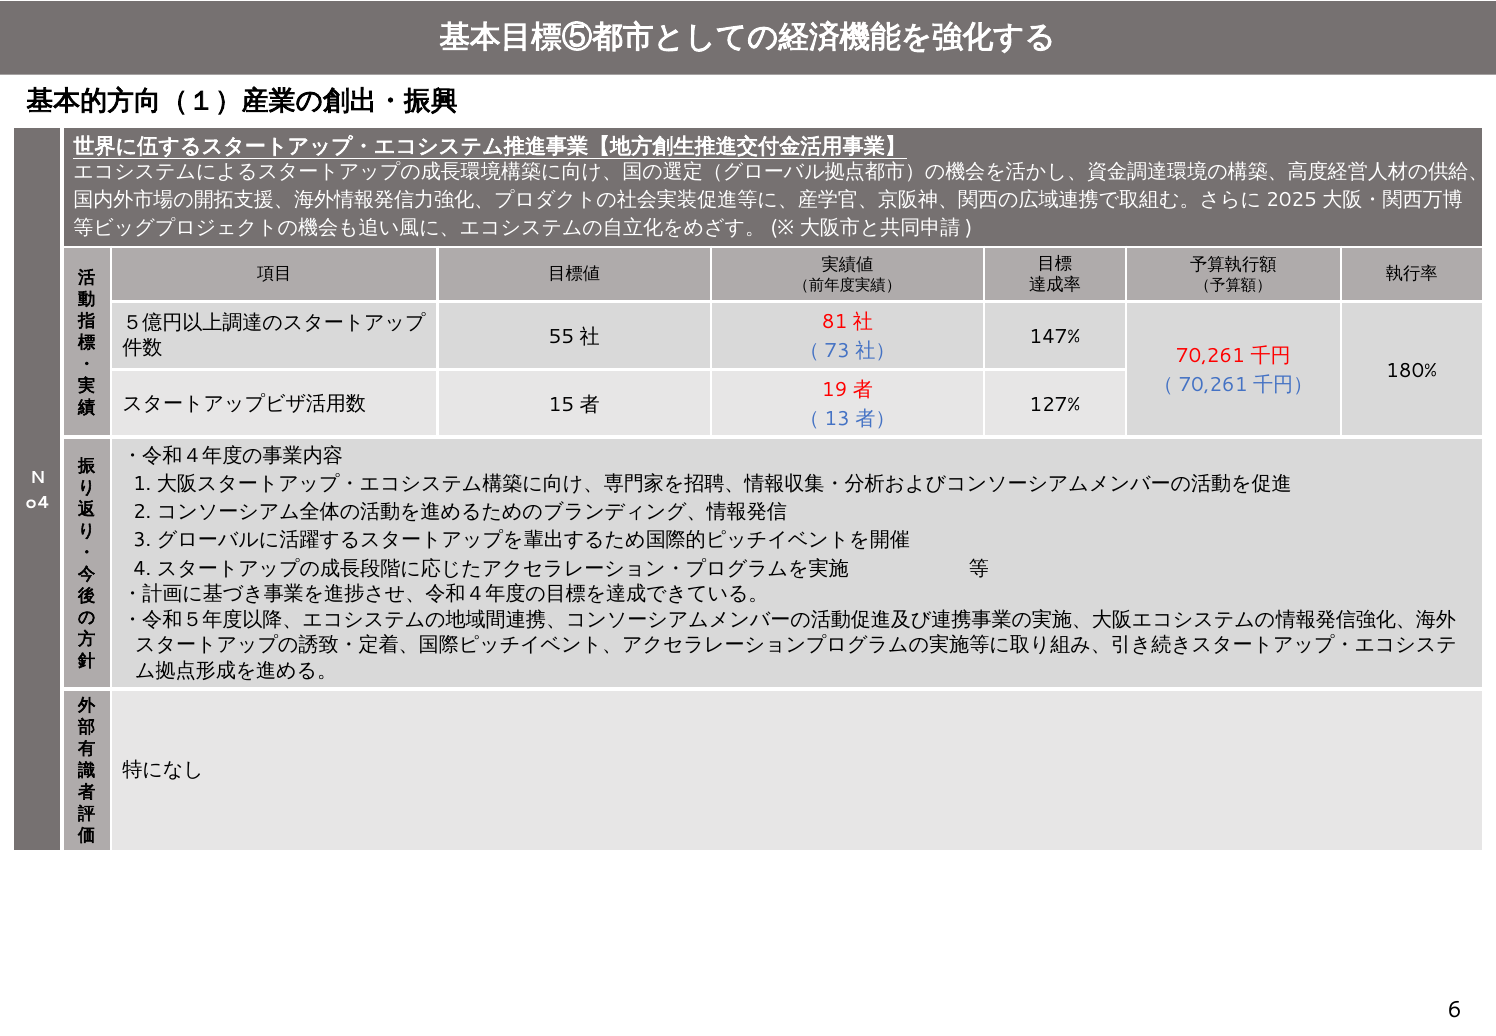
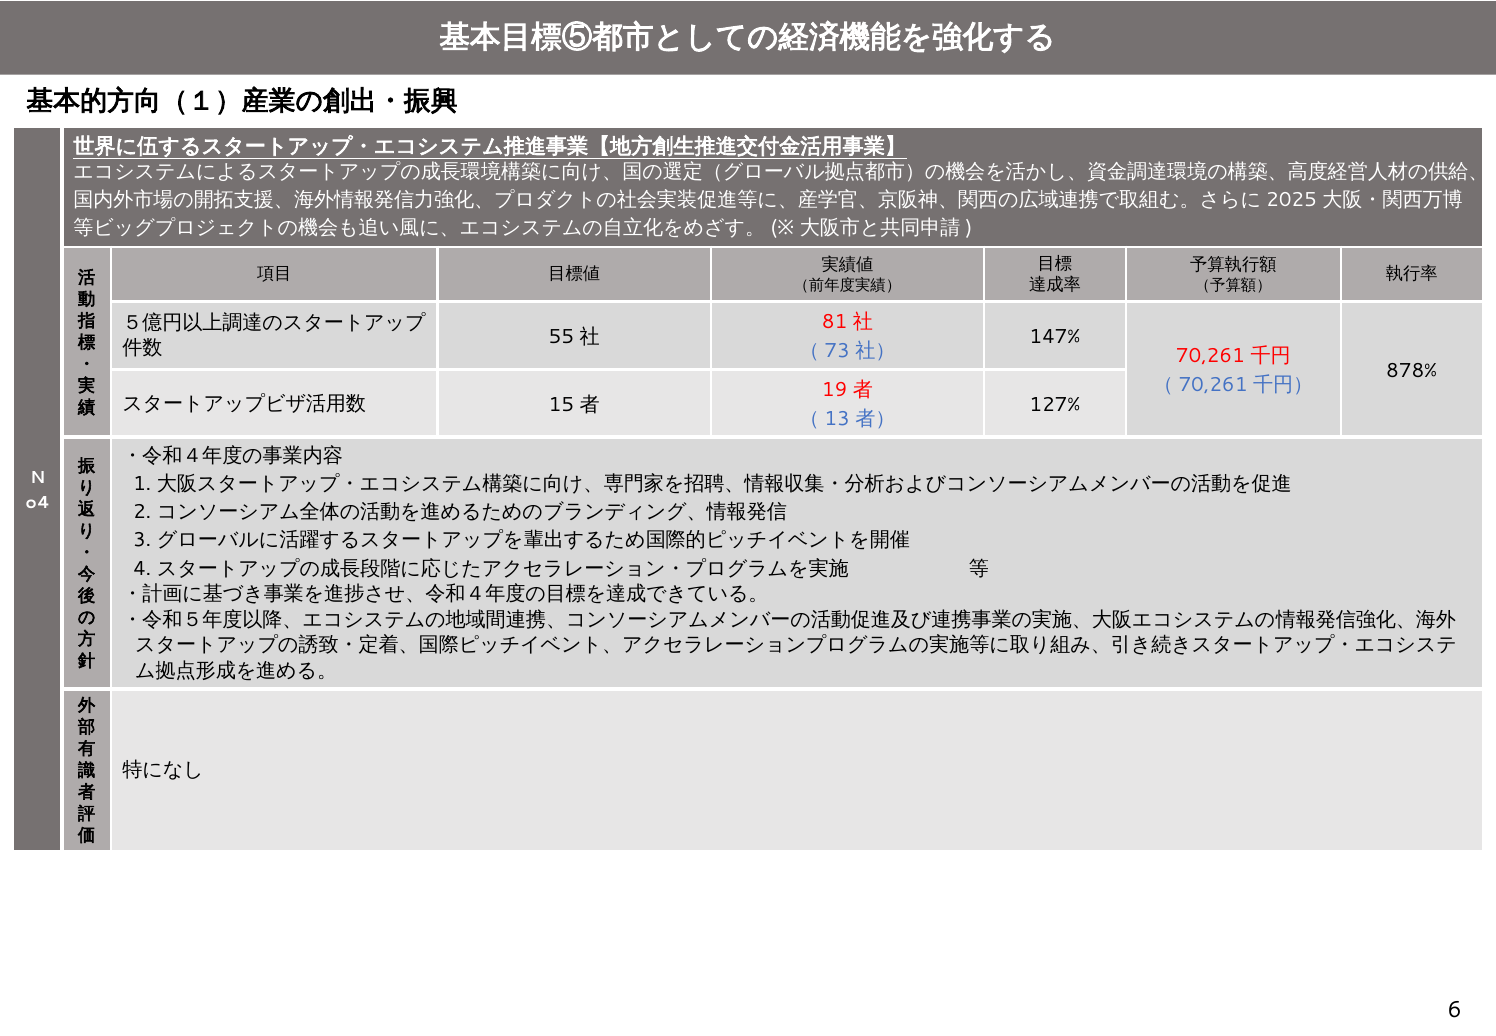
180%: 180% -> 878% (1412, 370)
